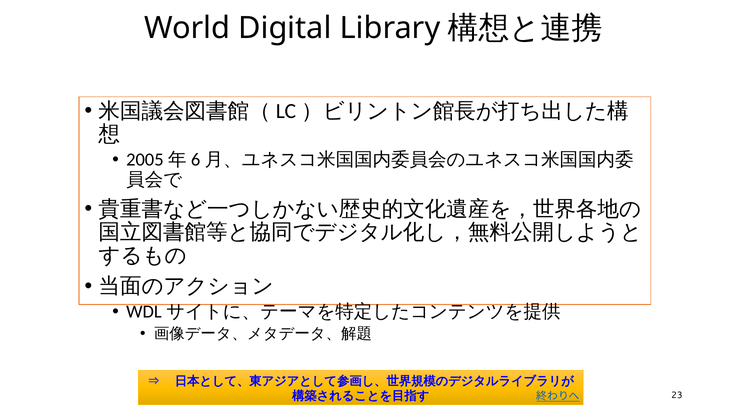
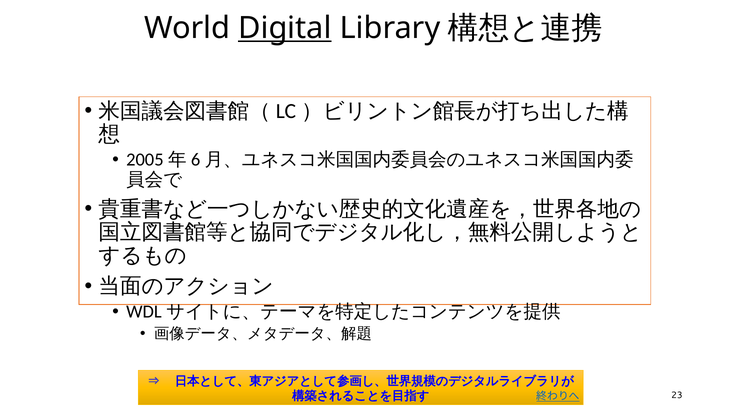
Digital underline: none -> present (285, 28)
